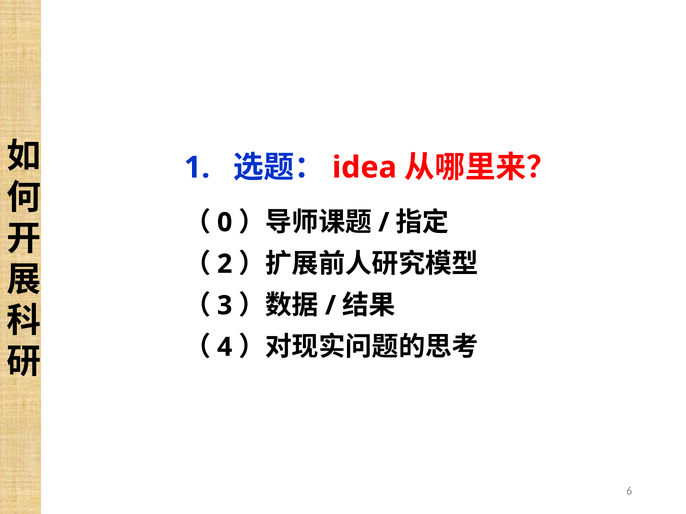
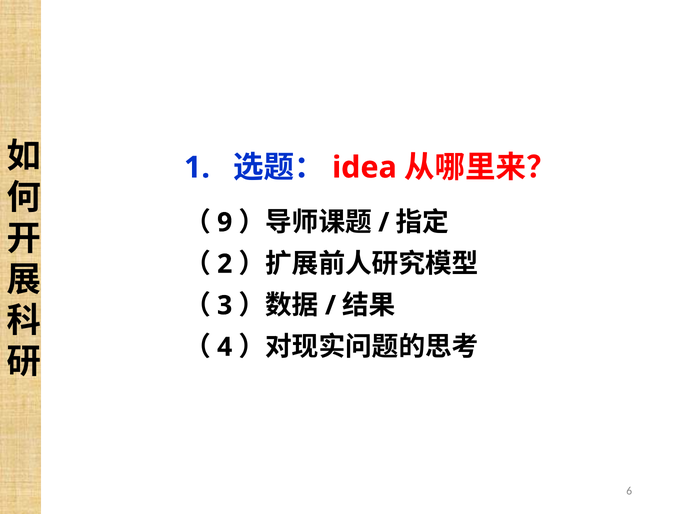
0: 0 -> 9 (225, 223)
